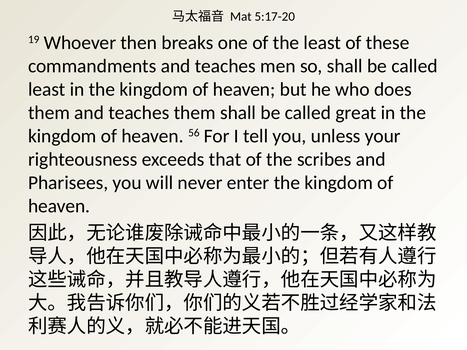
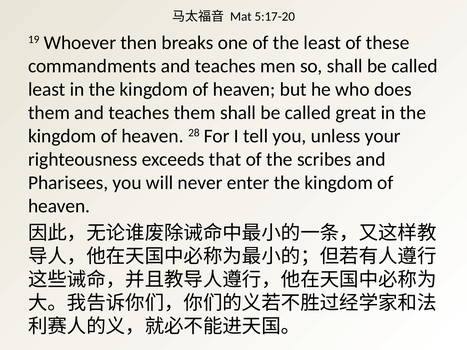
56: 56 -> 28 (194, 133)
